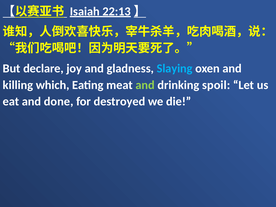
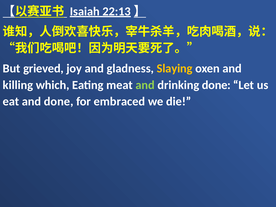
declare: declare -> grieved (43, 68)
Slaying colour: light blue -> yellow (175, 68)
drinking spoil: spoil -> done (216, 85)
destroyed: destroyed -> embraced (119, 101)
